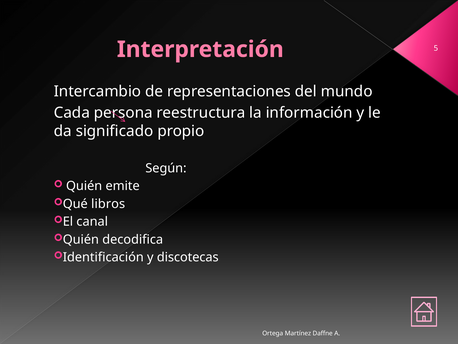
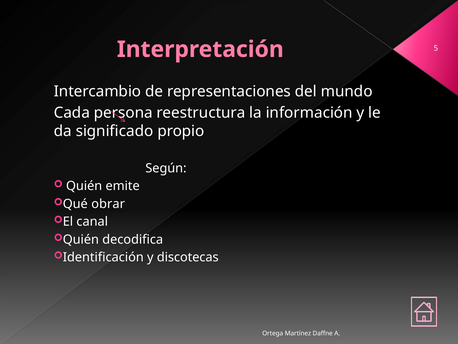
libros: libros -> obrar (108, 204)
